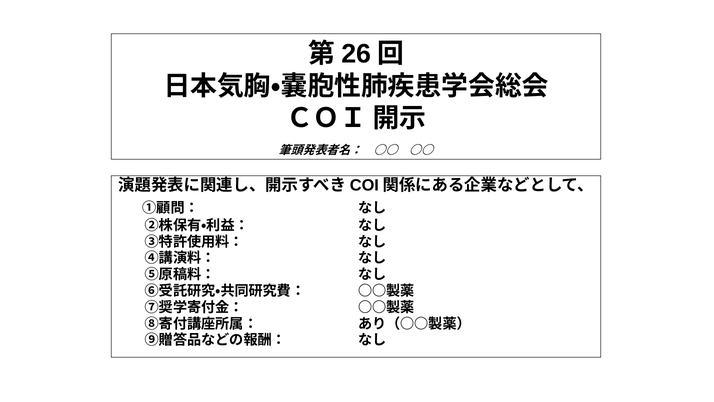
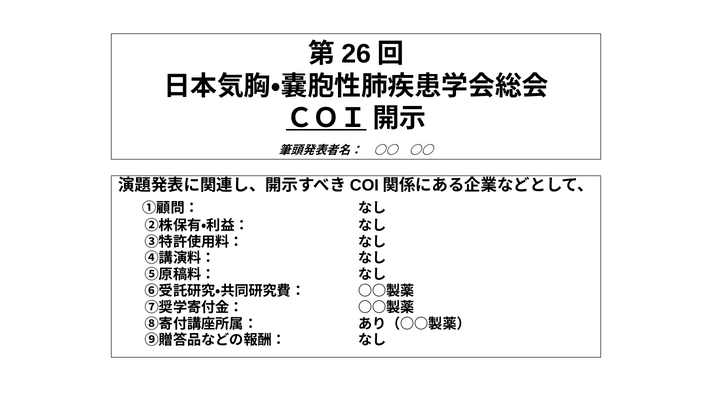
ＣＯＩ underline: none -> present (326, 118)
